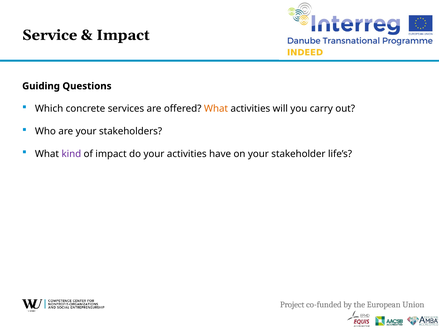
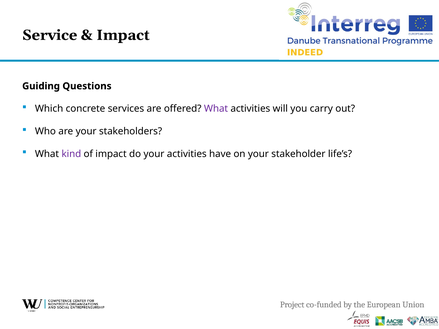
What colour: orange -> purple (216, 109)
